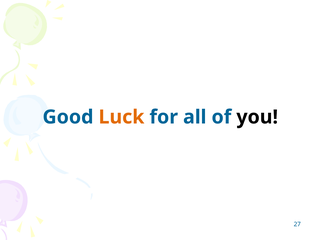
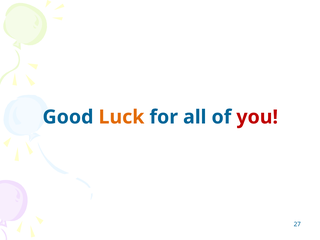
you colour: black -> red (257, 117)
